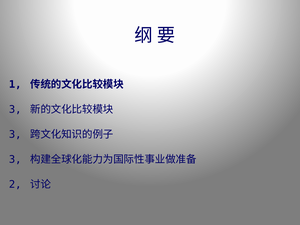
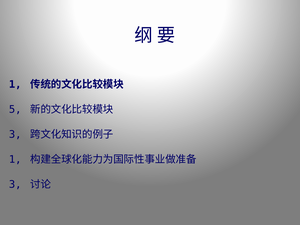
3: 3 -> 5 (15, 109)
3: 3 -> 1 (15, 159)
2: 2 -> 3 (15, 184)
